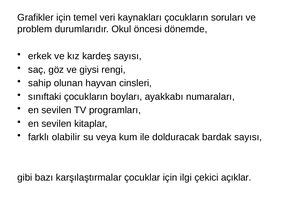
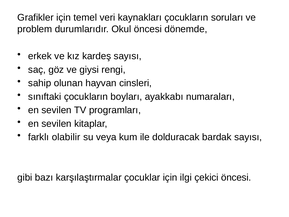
çekici açıklar: açıklar -> öncesi (236, 177)
